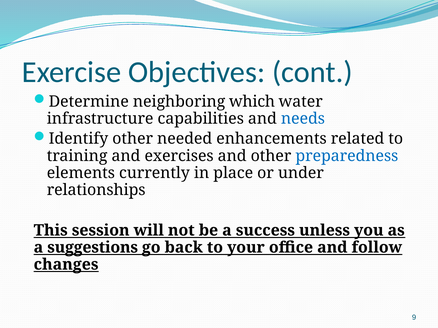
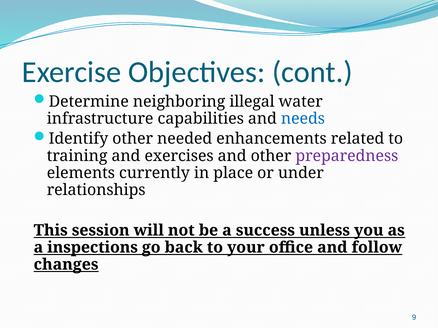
which: which -> illegal (252, 102)
preparedness colour: blue -> purple (347, 156)
suggestions: suggestions -> inspections (93, 248)
